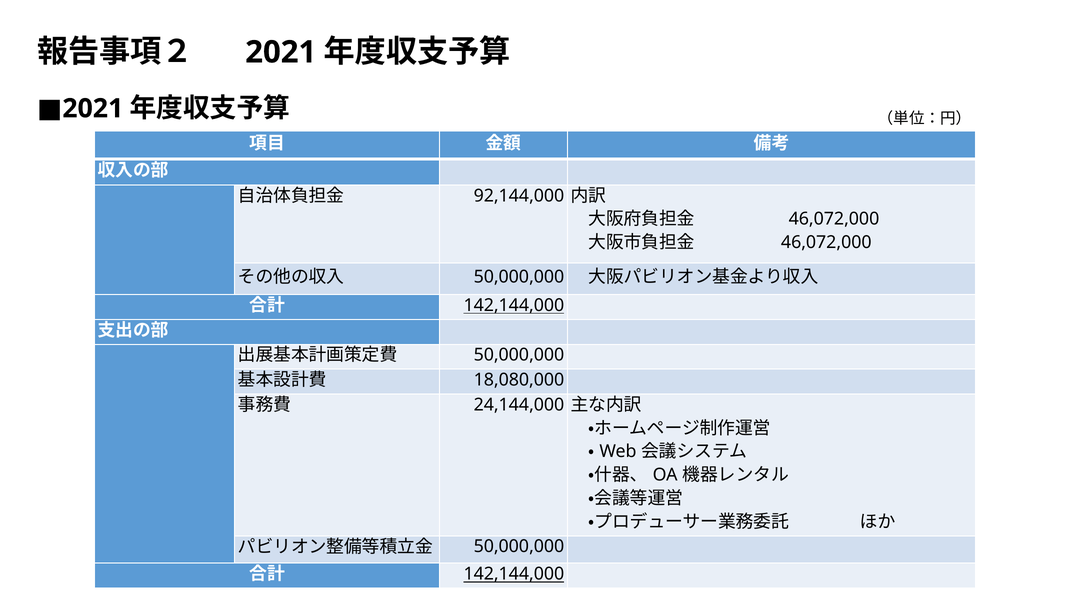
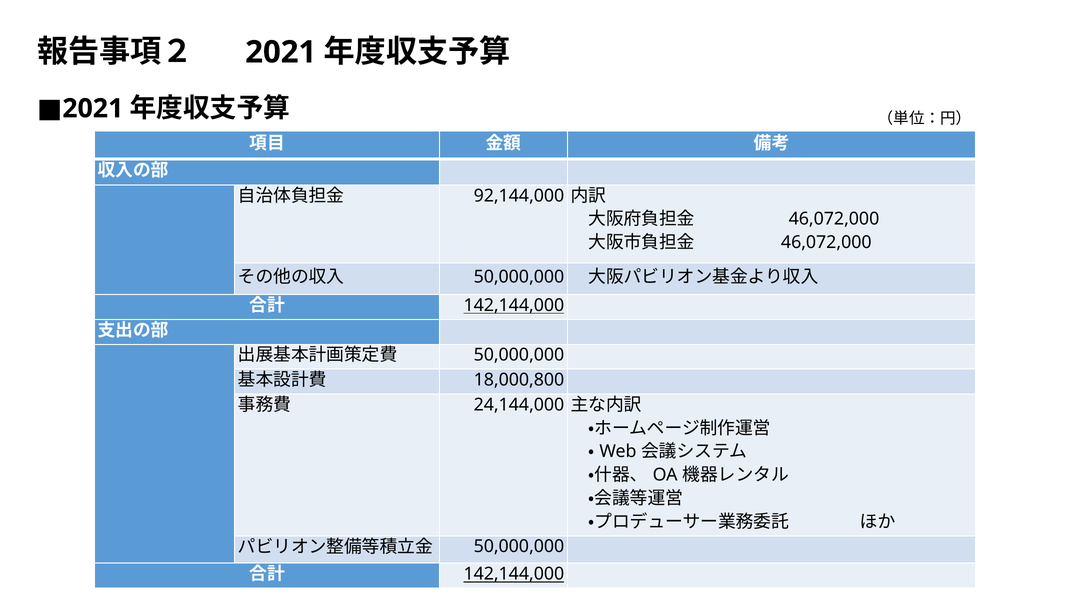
18,080,000: 18,080,000 -> 18,000,800 (519, 380)
